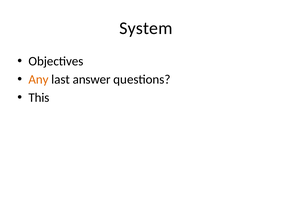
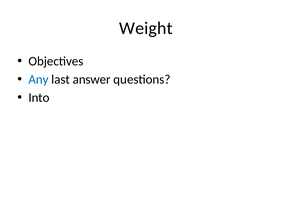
System: System -> Weight (146, 28)
Any colour: orange -> blue (38, 79)
This: This -> Into (39, 98)
